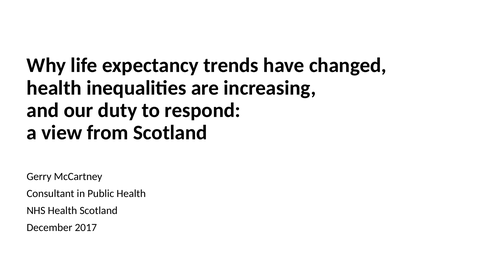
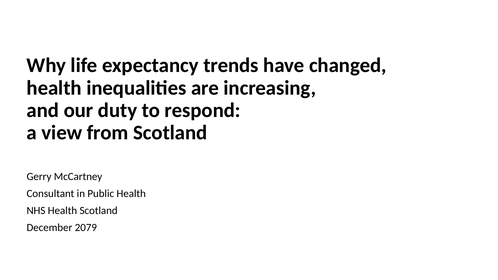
2017: 2017 -> 2079 (86, 228)
